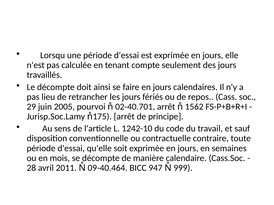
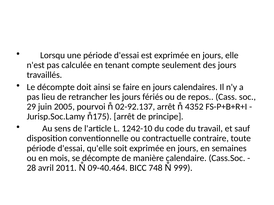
02-40.701: 02-40.701 -> 02-92.137 (135, 107)
1562: 1562 -> 4352 (194, 107)
947: 947 -> 748 (156, 168)
